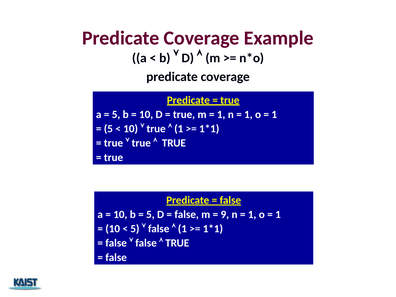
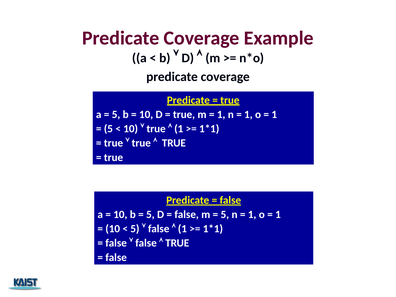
9: 9 -> 5 (225, 214)
